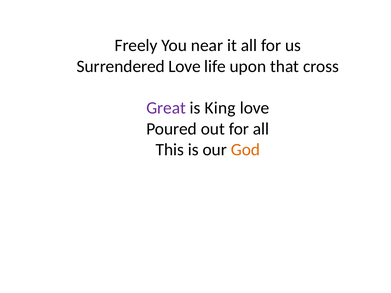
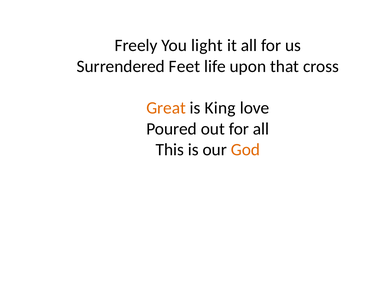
near: near -> light (207, 46)
Surrendered Love: Love -> Feet (184, 66)
Great colour: purple -> orange (166, 108)
